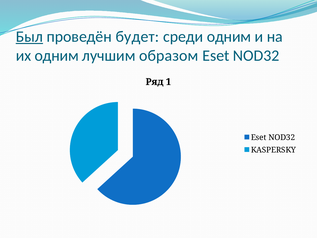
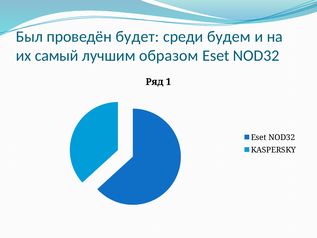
Был underline: present -> none (29, 37)
среди одним: одним -> будем (229, 37)
их одним: одним -> самый (57, 56)
